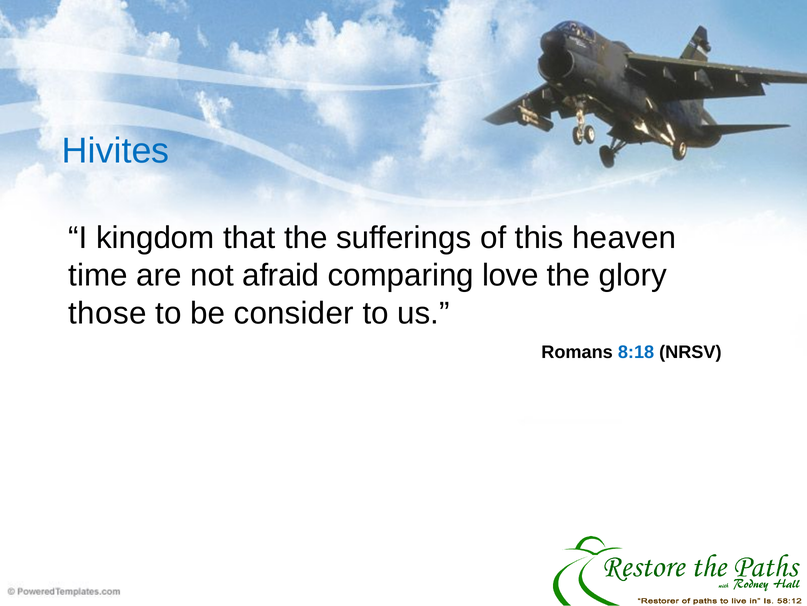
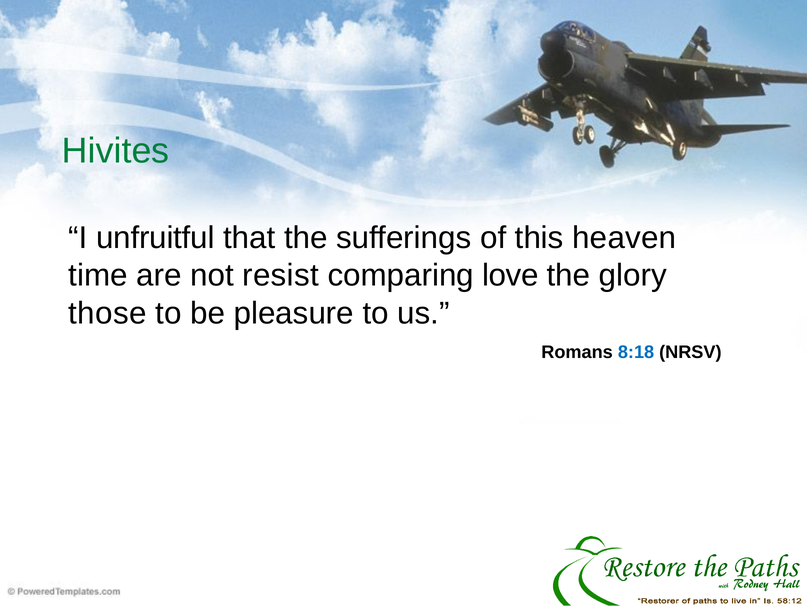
Hivites colour: blue -> green (116, 151)
kingdom: kingdom -> unfruitful (155, 238)
afraid: afraid -> resist (281, 275)
consider: consider -> pleasure (294, 313)
